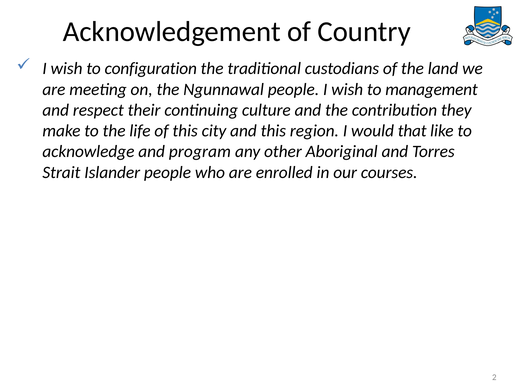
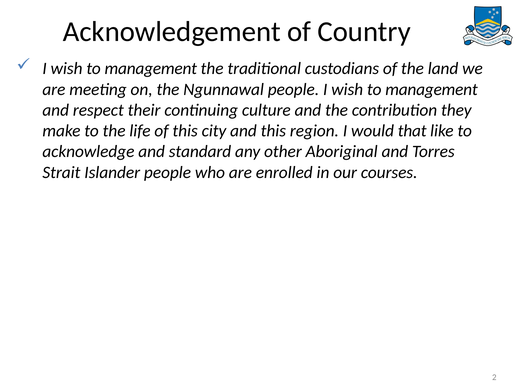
configuration: configuration -> management (151, 68)
program: program -> standard (200, 151)
